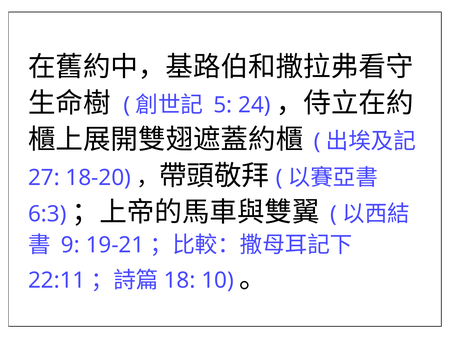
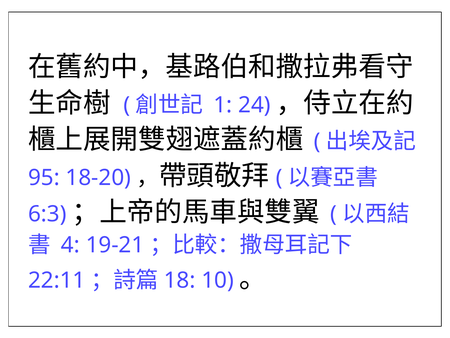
5: 5 -> 1 (223, 105)
27: 27 -> 95 (44, 178)
9: 9 -> 4 (70, 245)
